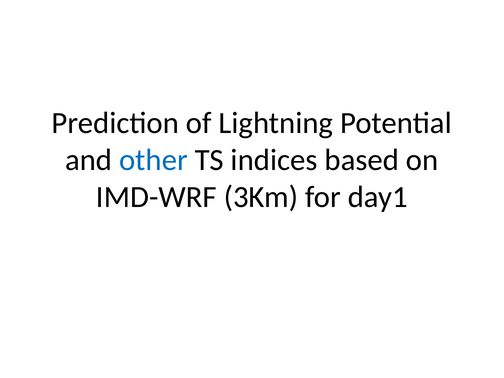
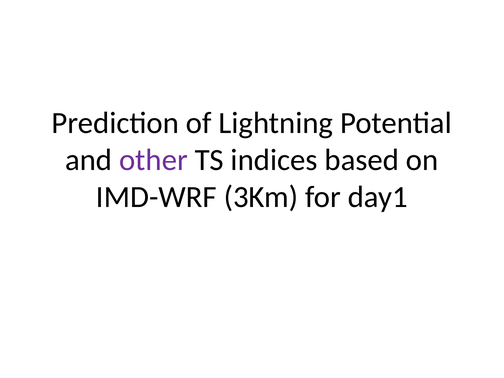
other colour: blue -> purple (153, 160)
